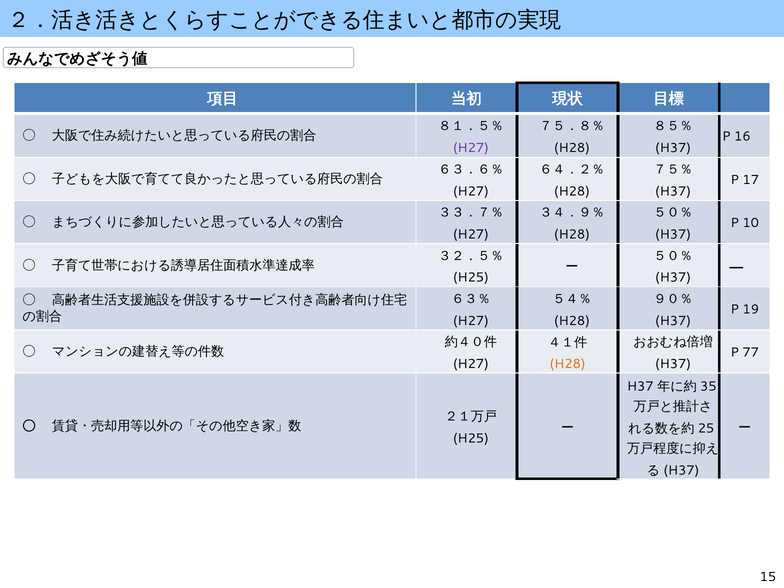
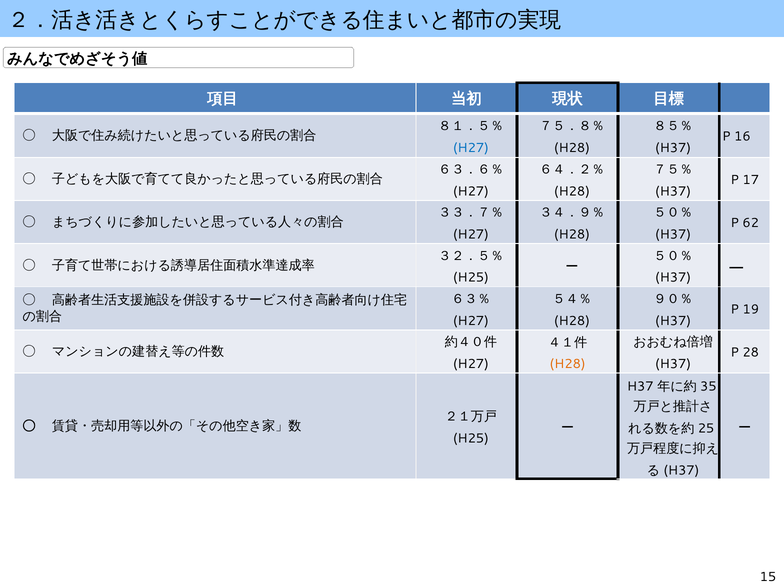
H27 colour: purple -> blue (471, 148)
10: 10 -> 62 (751, 223)
77: 77 -> 28 (751, 352)
